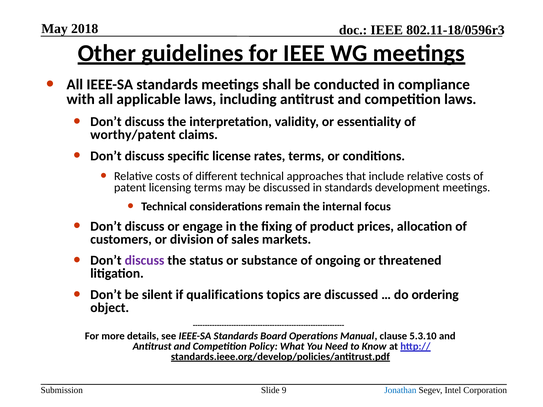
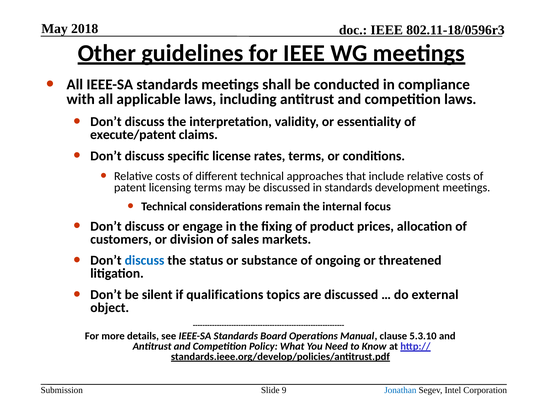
worthy/patent: worthy/patent -> execute/patent (133, 135)
discuss colour: purple -> blue (145, 261)
ordering: ordering -> external (435, 295)
